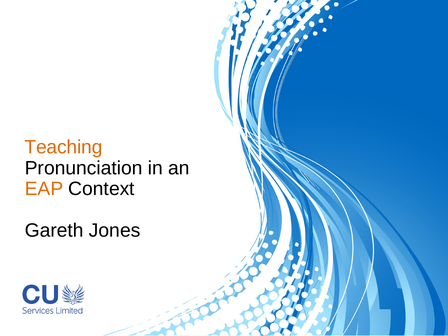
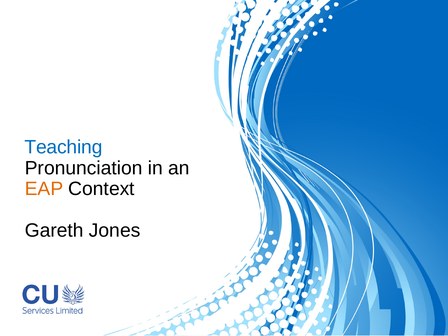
Teaching colour: orange -> blue (63, 147)
